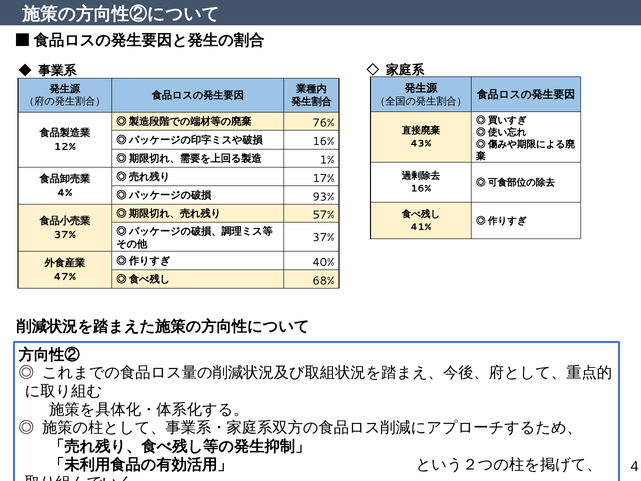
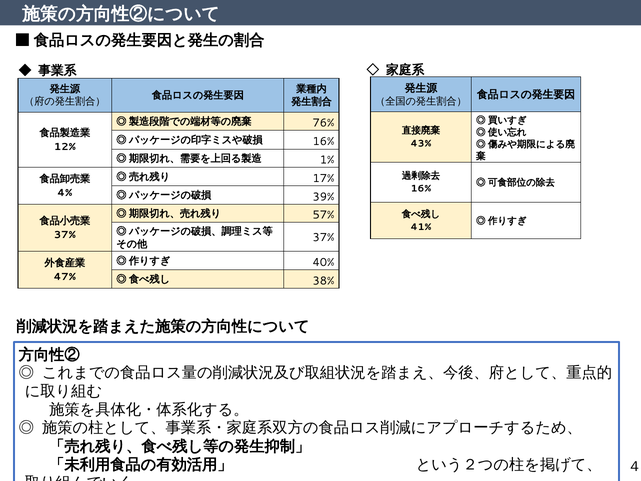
93%: 93% -> 39% (324, 197)
68%: 68% -> 38% (324, 281)
